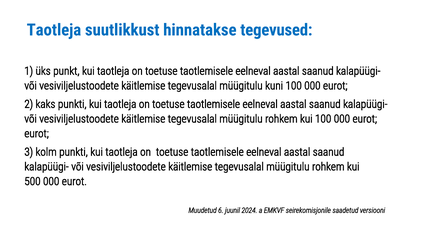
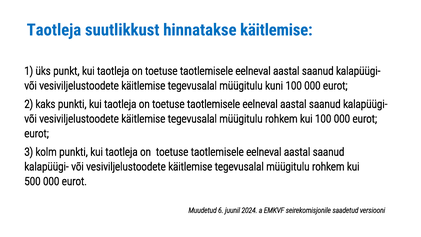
hinnatakse tegevused: tegevused -> käitlemise (276, 30)
